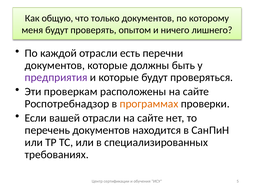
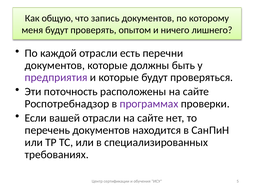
только: только -> запись (105, 18)
проверкам: проверкам -> поточность (71, 92)
программах colour: orange -> purple (149, 104)
